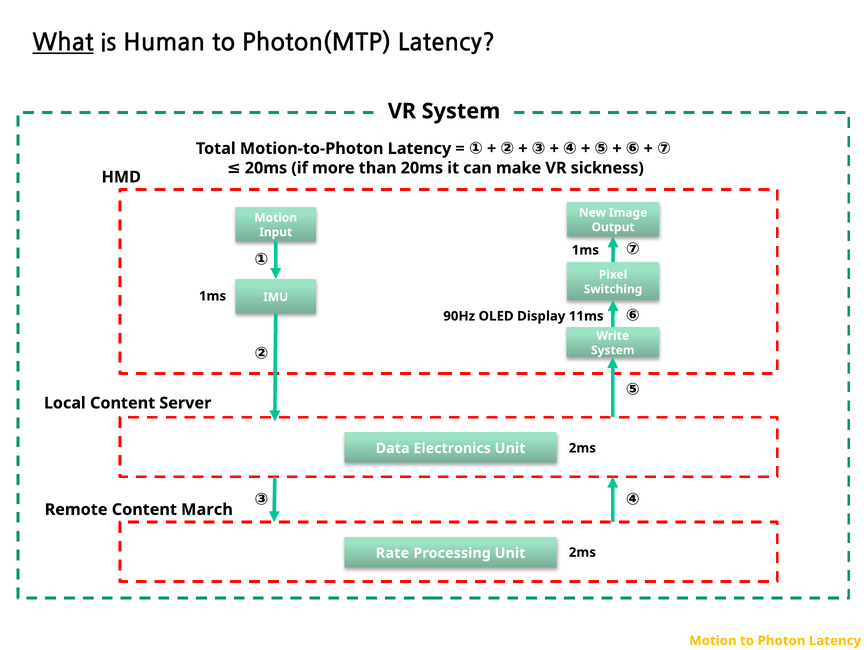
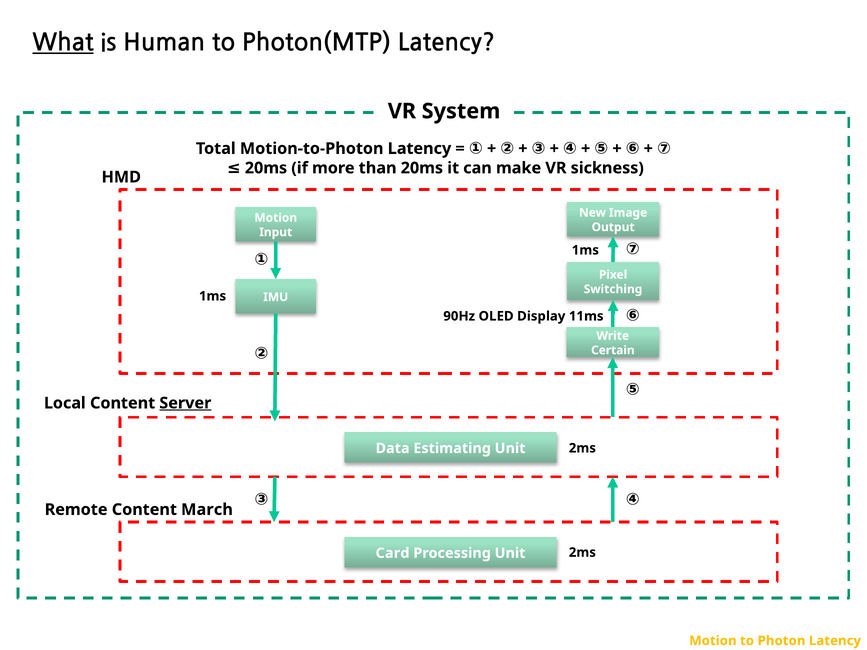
System: System -> Certain (613, 350)
Server underline: none -> present (185, 403)
Electronics: Electronics -> Estimating (452, 448)
Rate: Rate -> Card (392, 553)
